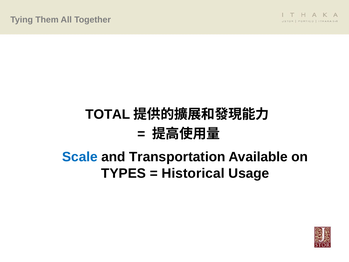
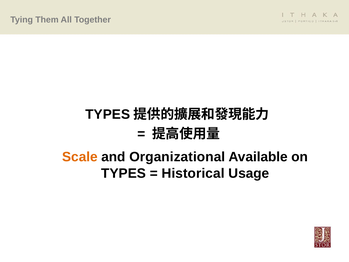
TOTAL: TOTAL -> TYPES (108, 114)
Scale colour: blue -> orange (80, 157)
Transportation: Transportation -> Organizational (177, 157)
